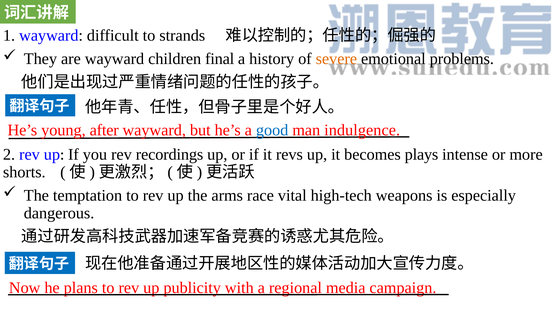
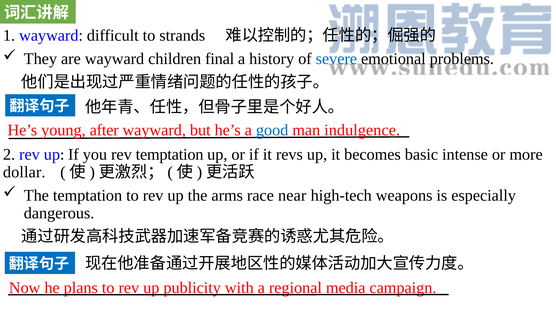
severe colour: orange -> blue (336, 59)
rev recordings: recordings -> temptation (170, 155)
plays: plays -> basic (421, 155)
shorts: shorts -> dollar (24, 172)
vital: vital -> near (292, 195)
